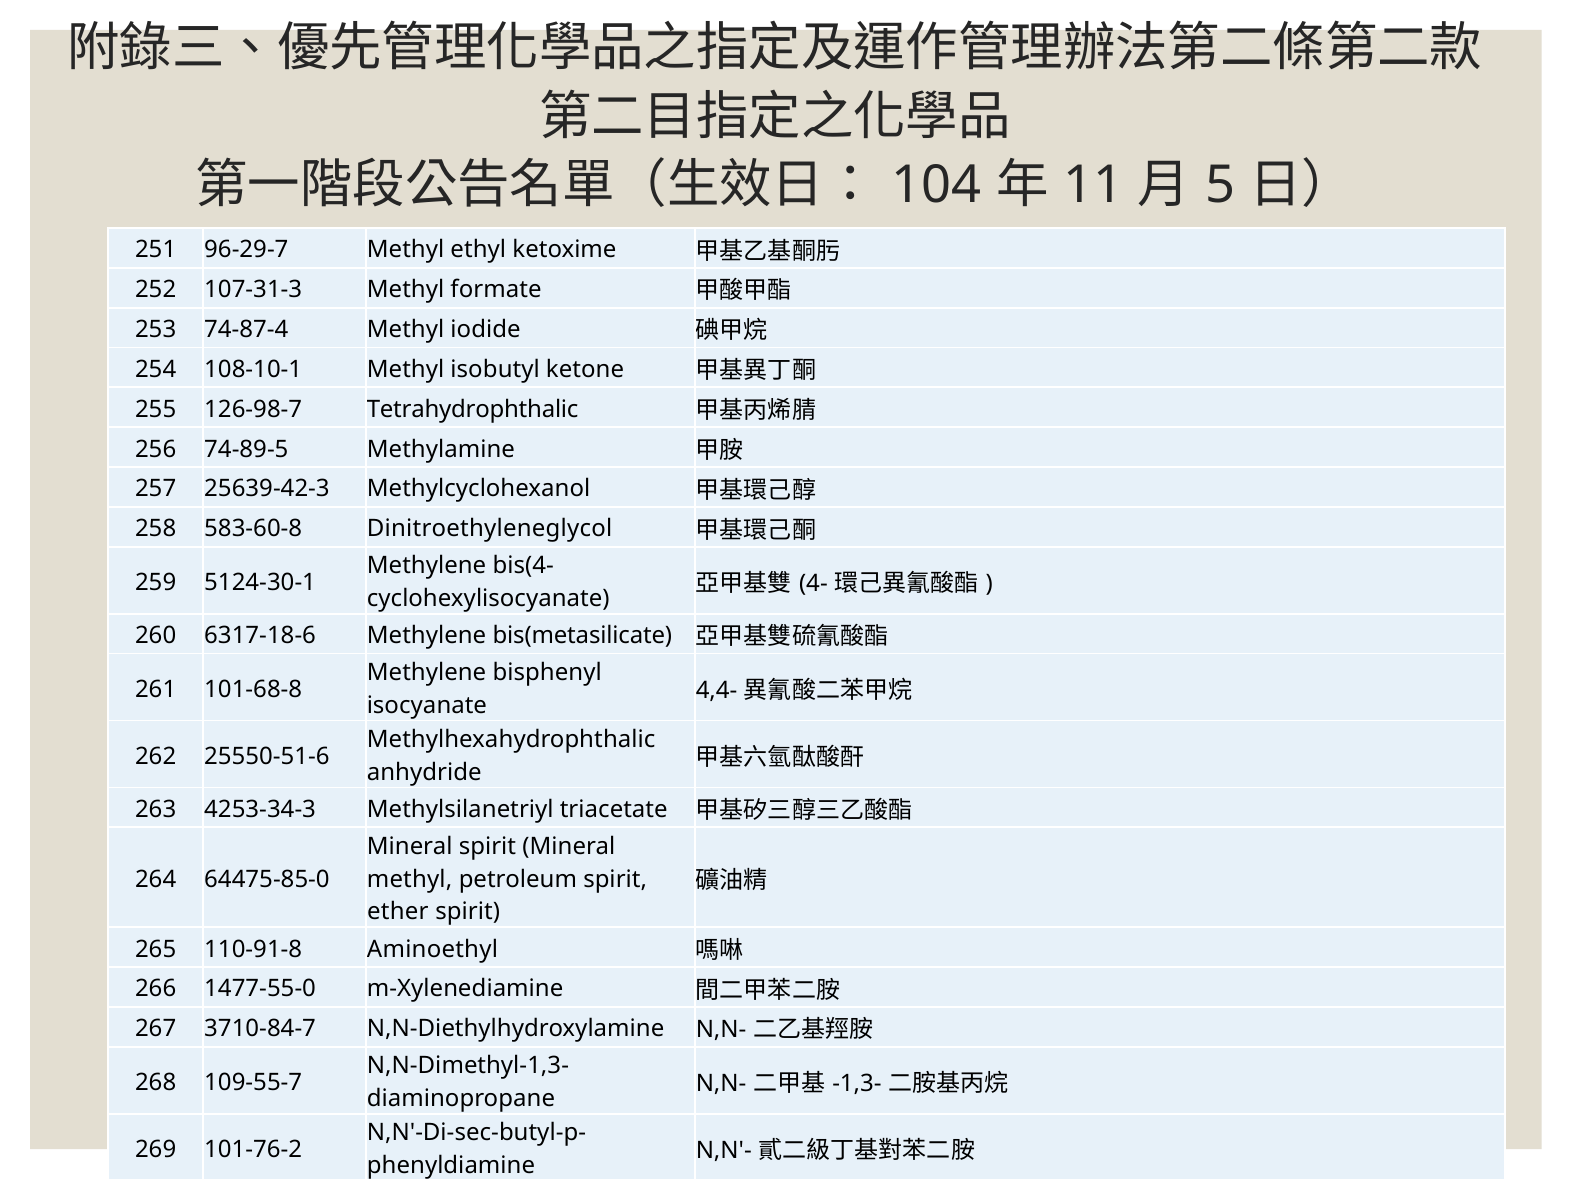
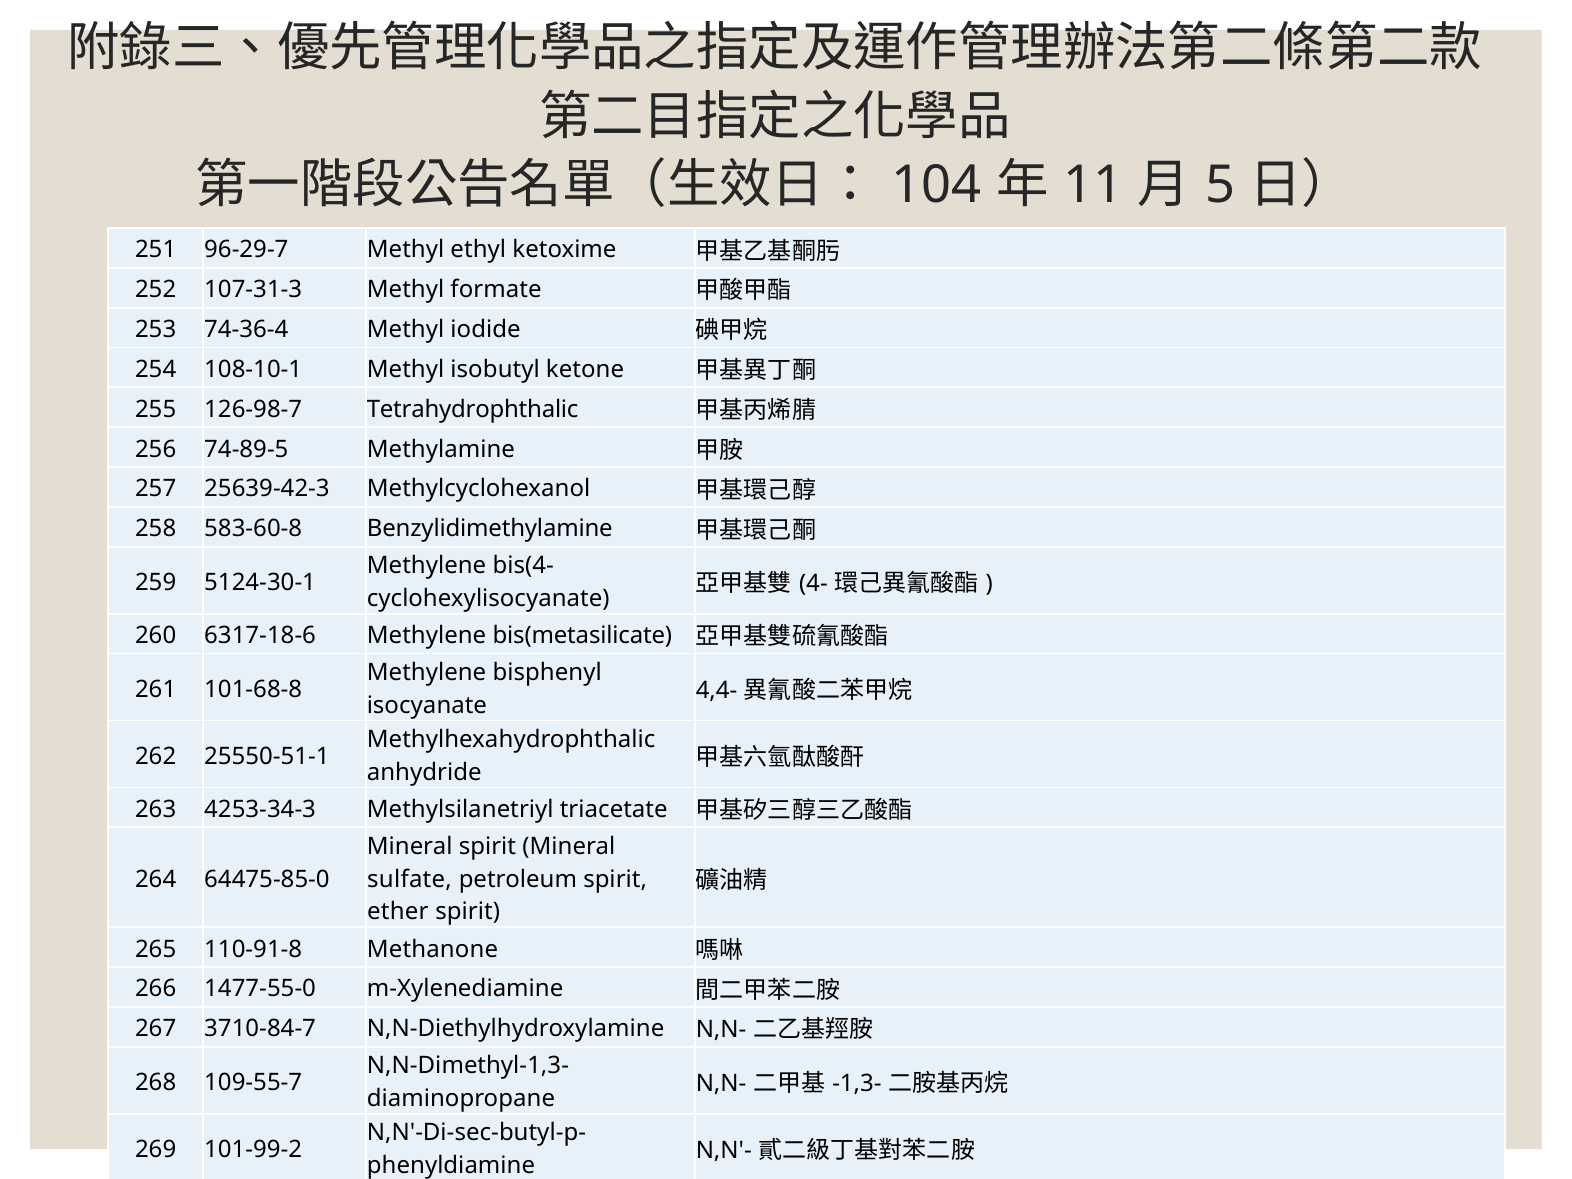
74-87-4: 74-87-4 -> 74-36-4 (246, 330)
Dinitroethyleneglycol: Dinitroethyleneglycol -> Benzylidimethylamine (490, 529)
25550-51-6: 25550-51-6 -> 25550-51-1 (267, 756)
methyl: methyl -> sulfate (410, 879)
Aminoethyl: Aminoethyl -> Methanone (433, 949)
101-76-2: 101-76-2 -> 101-99-2 (253, 1149)
